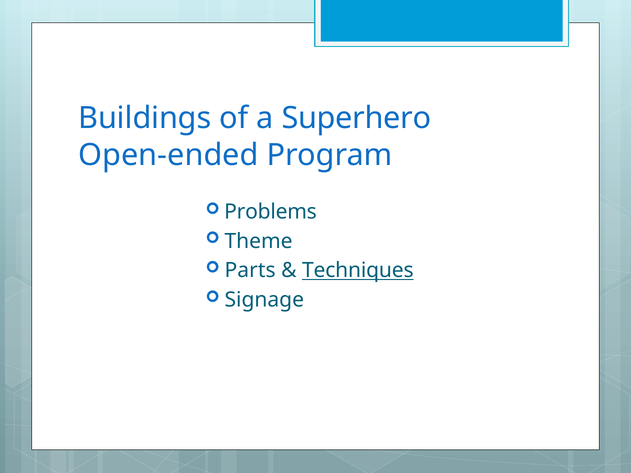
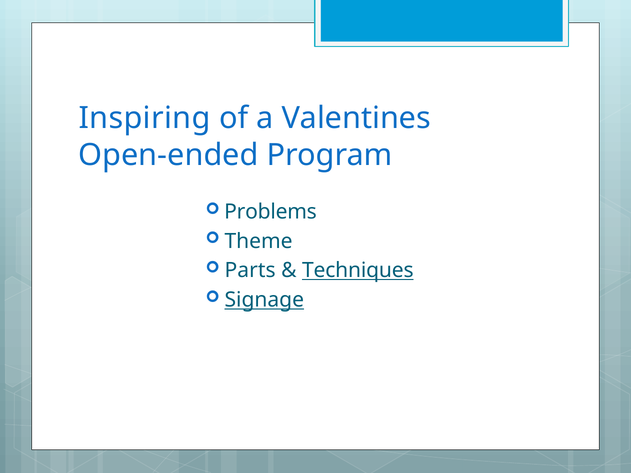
Buildings: Buildings -> Inspiring (145, 118)
Superhero: Superhero -> Valentines (356, 118)
Signage underline: none -> present (264, 300)
